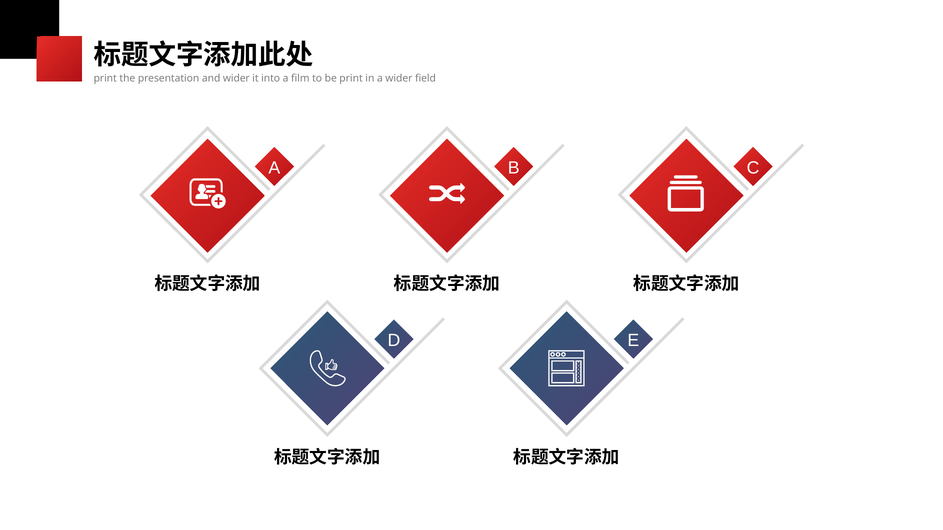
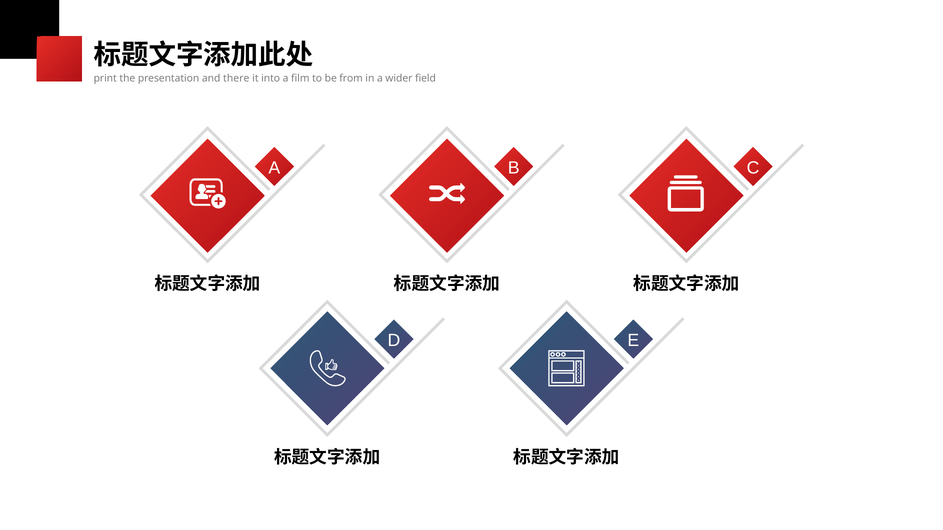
and wider: wider -> there (236, 78)
be print: print -> from (351, 78)
